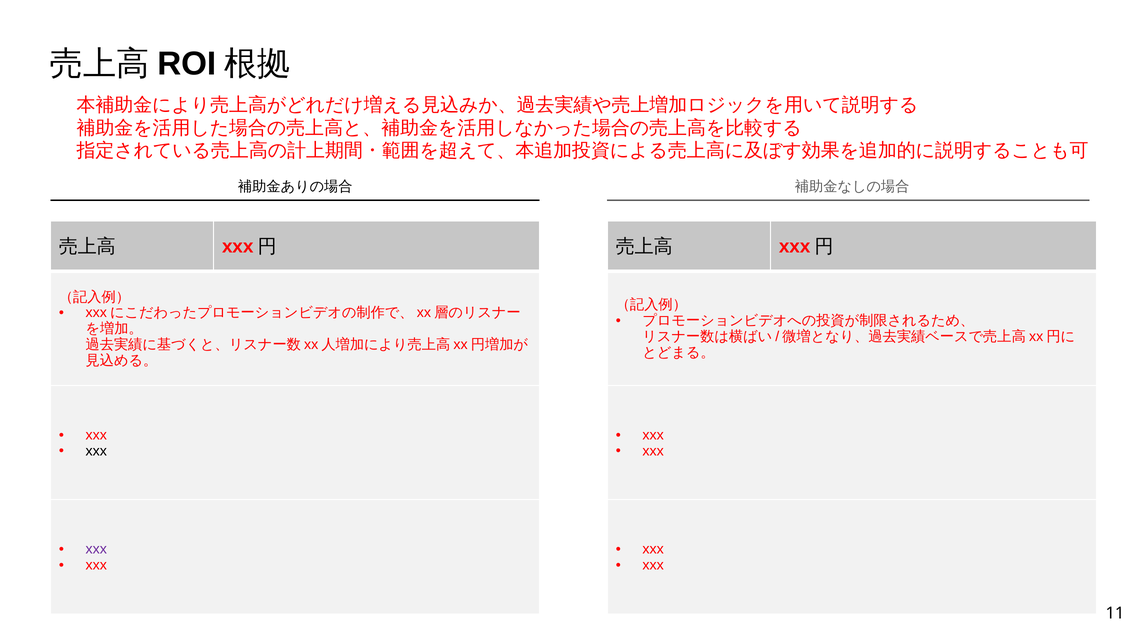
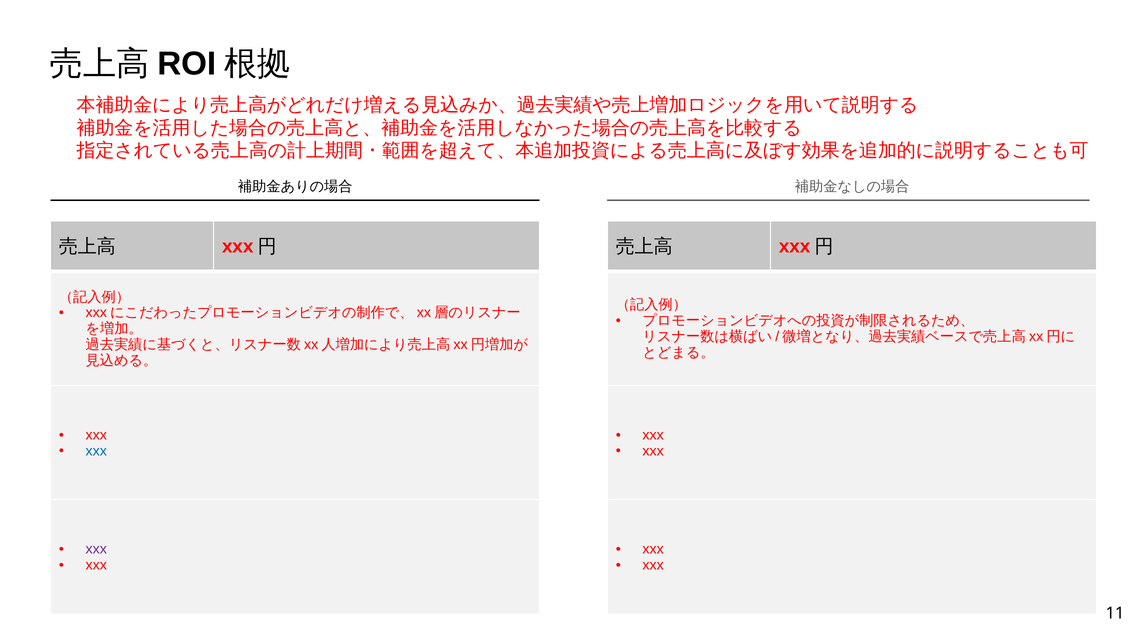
xxx colour: black -> blue (96, 451)
